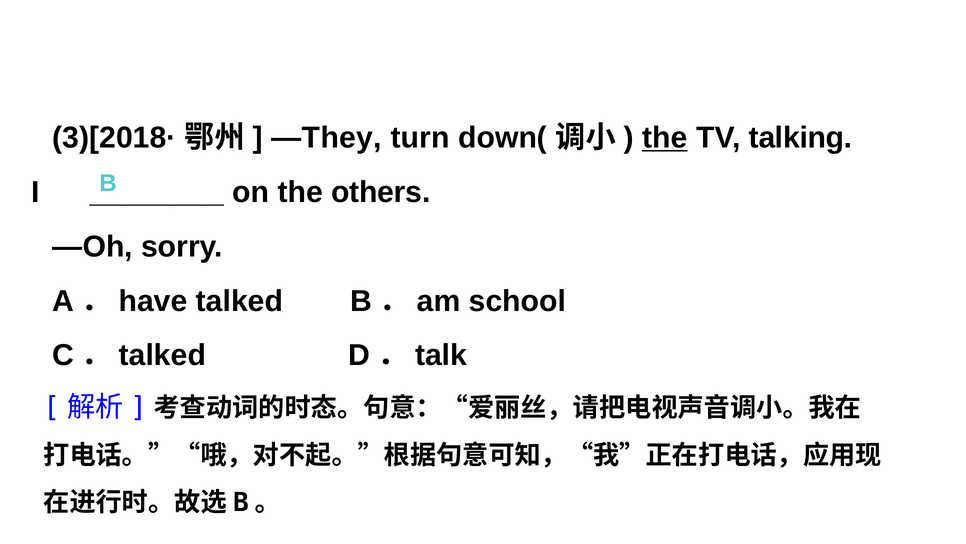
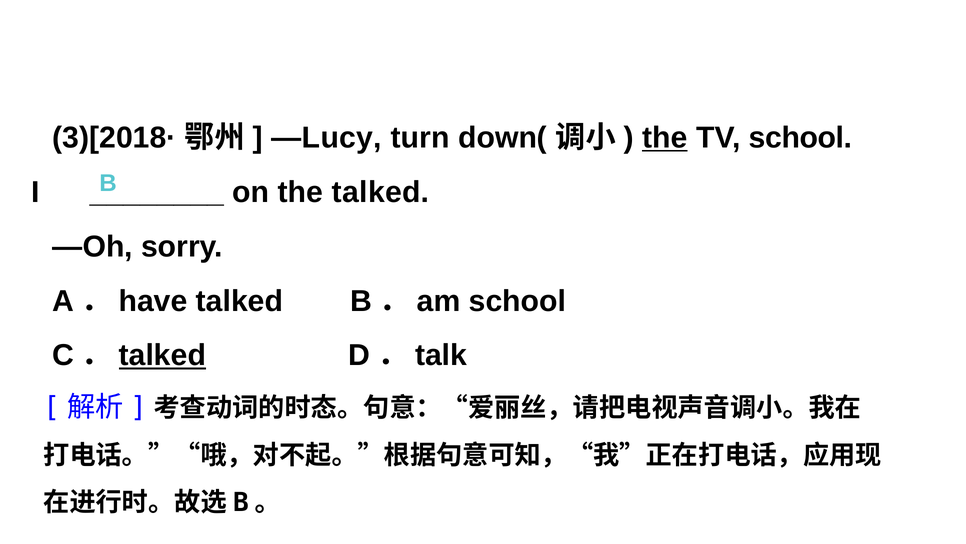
—They: —They -> —Lucy (327, 138)
TV talking: talking -> school (800, 138)
the others: others -> talked (381, 192)
talked underline: none -> present (162, 355)
